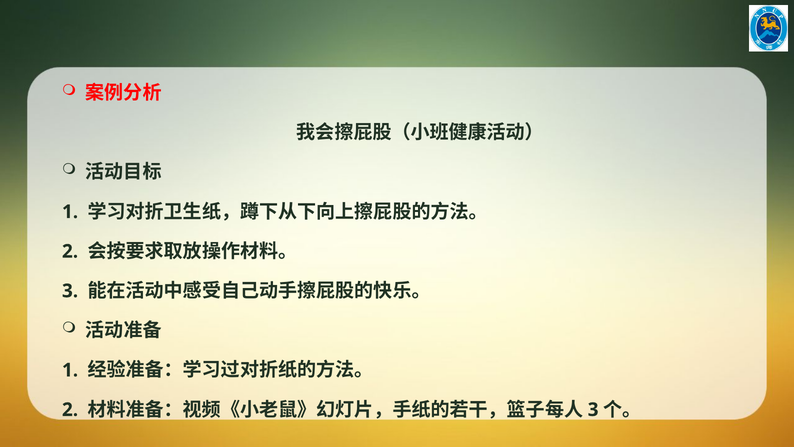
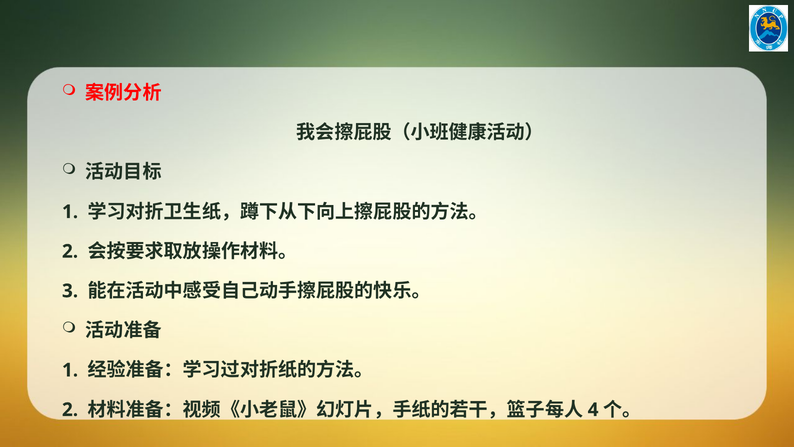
3: 3 -> 4 (593, 409)
